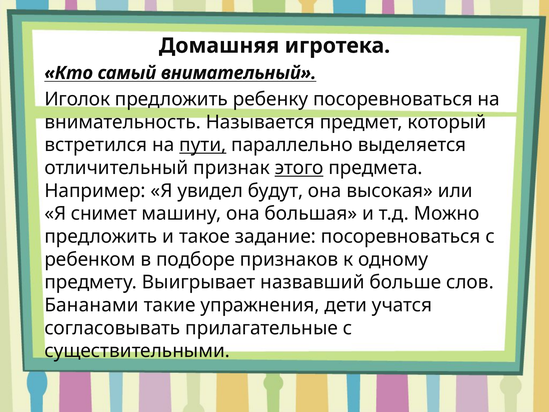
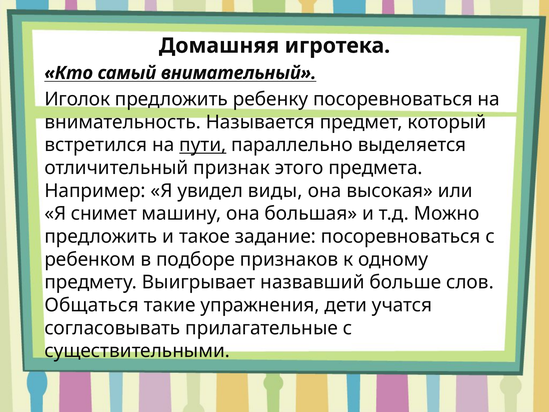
этого underline: present -> none (299, 168)
будут: будут -> виды (275, 191)
Бананами: Бананами -> Общаться (92, 305)
